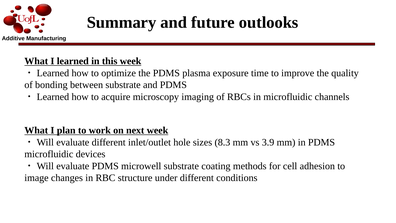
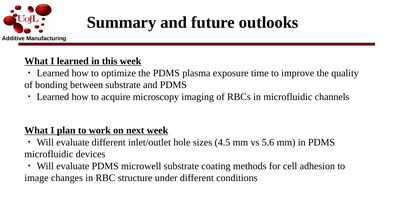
8.3: 8.3 -> 4.5 (222, 142)
3.9: 3.9 -> 5.6 (268, 142)
